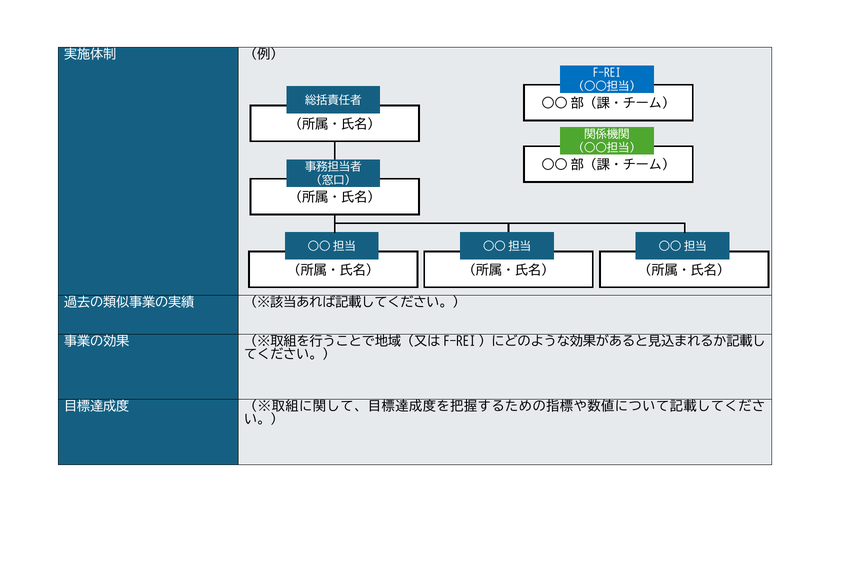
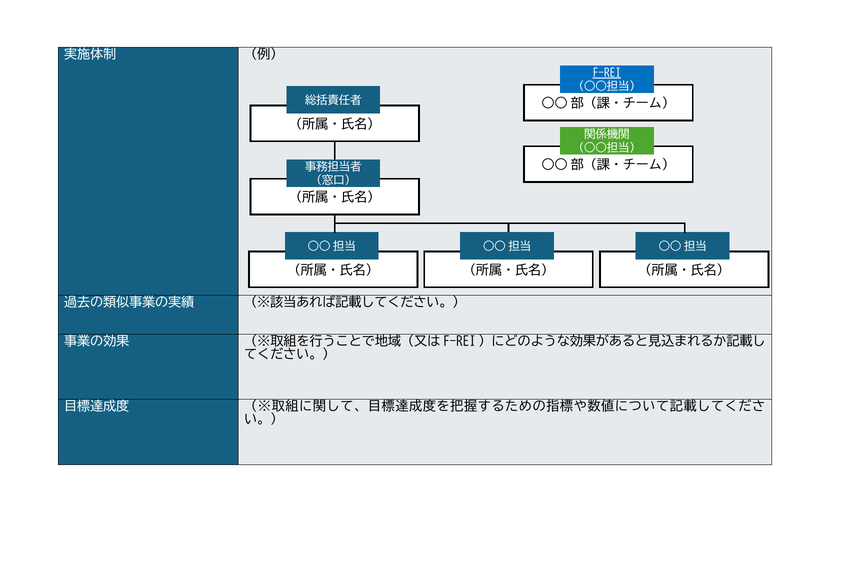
F-REI underline: none -> present (607, 73)
